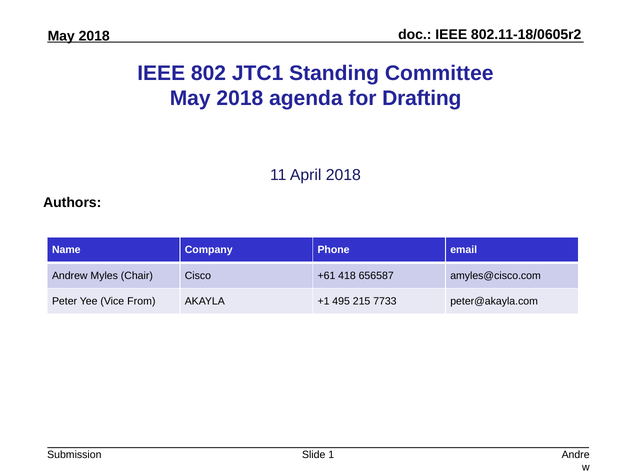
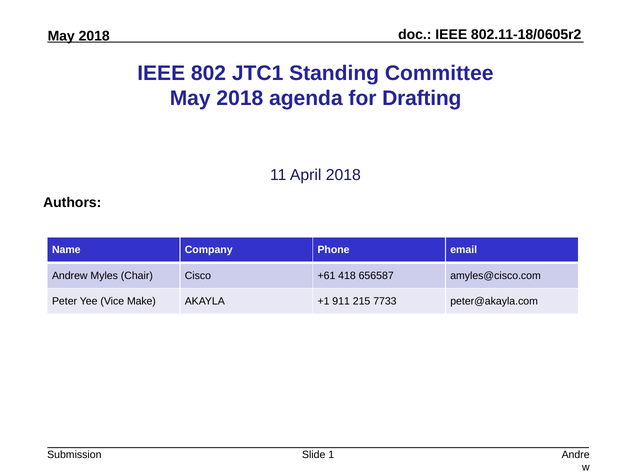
From: From -> Make (141, 301)
495: 495 -> 911 (341, 301)
